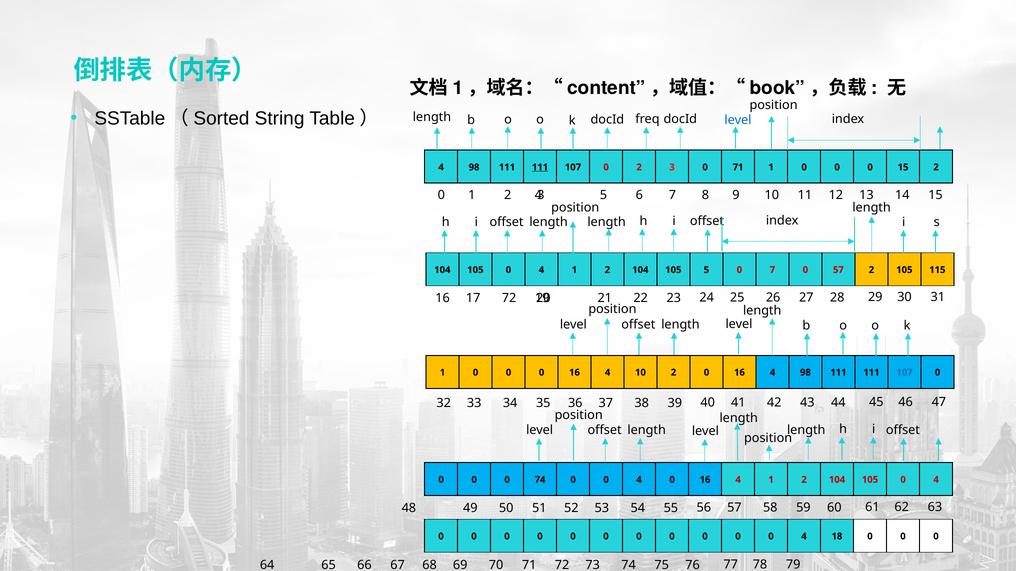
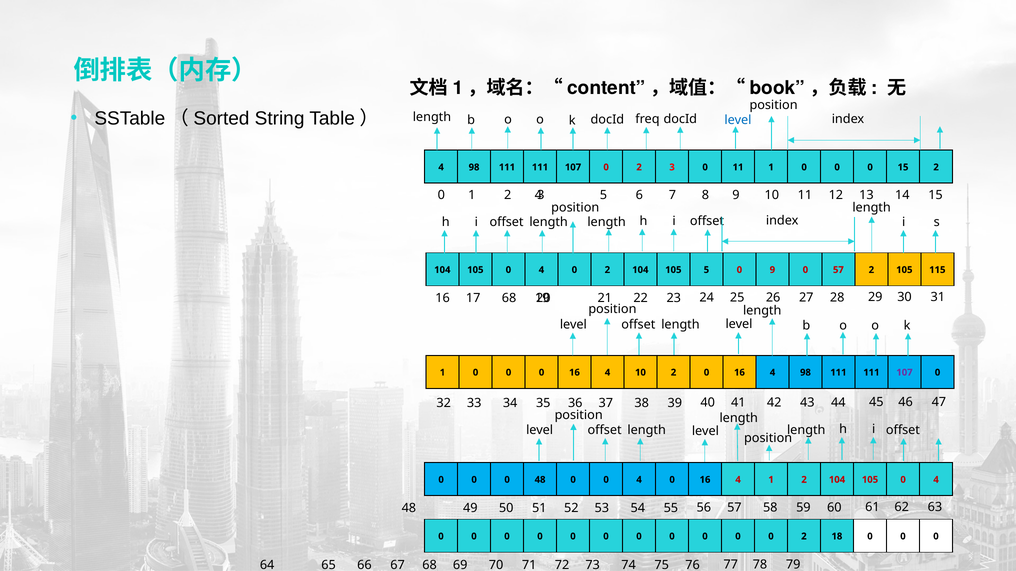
111 underline: present -> none (540, 167)
0 71: 71 -> 11 (738, 167)
105 0 4 1: 1 -> 0 (574, 270)
0 7: 7 -> 9 (772, 270)
17 72: 72 -> 68 (509, 298)
107 colour: blue -> purple (904, 373)
0 74: 74 -> 48 (540, 480)
0 0 0 4: 4 -> 2 (804, 537)
